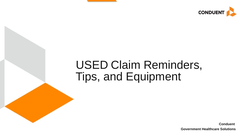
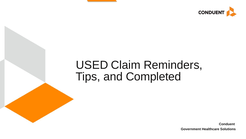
Equipment: Equipment -> Completed (154, 76)
